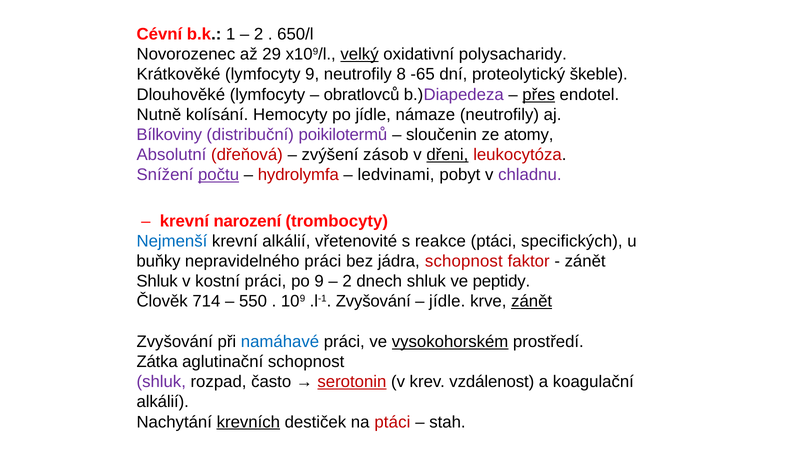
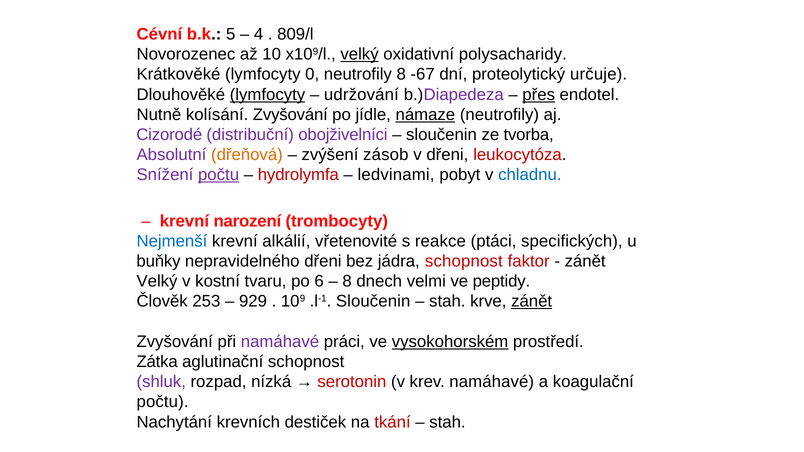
1: 1 -> 5 (231, 34)
2: 2 -> 4 (259, 34)
650/l: 650/l -> 809/l (295, 34)
29: 29 -> 10 (272, 54)
lymfocyty 9: 9 -> 0 (312, 74)
-65: -65 -> -67 (423, 74)
škeble: škeble -> určuje (599, 74)
lymfocyty underline: none -> present (267, 95)
obratlovců: obratlovců -> udržování (361, 95)
kolísání Hemocyty: Hemocyty -> Zvyšování (290, 115)
námaze underline: none -> present (425, 115)
Bílkoviny: Bílkoviny -> Cizorodé (169, 135)
poikilotermů: poikilotermů -> obojživelníci (343, 135)
atomy: atomy -> tvorba (529, 135)
dřeňová colour: red -> orange (247, 155)
dřeni underline: present -> none (447, 155)
chladnu colour: purple -> blue (530, 175)
nepravidelného práci: práci -> dřeni (323, 261)
Shluk: Shluk -> Velký (157, 281)
kostní práci: práci -> tvaru (266, 281)
po 9: 9 -> 6 (319, 281)
2: 2 -> 8 (347, 281)
dnech shluk: shluk -> velmi (426, 281)
714: 714 -> 253 (206, 302)
550: 550 -> 929 (253, 302)
.l-1 Zvyšování: Zvyšování -> Sloučenin (373, 302)
jídle: jídle -> stah (447, 302)
namáhavé colour: blue -> purple (280, 342)
často: často -> nízká (271, 382)
serotonin underline: present -> none (352, 382)
krev vzdálenost: vzdálenost -> namáhavé (492, 382)
alkálií: alkálií -> počtu (163, 402)
krevních underline: present -> none (248, 422)
na ptáci: ptáci -> tkání (392, 422)
